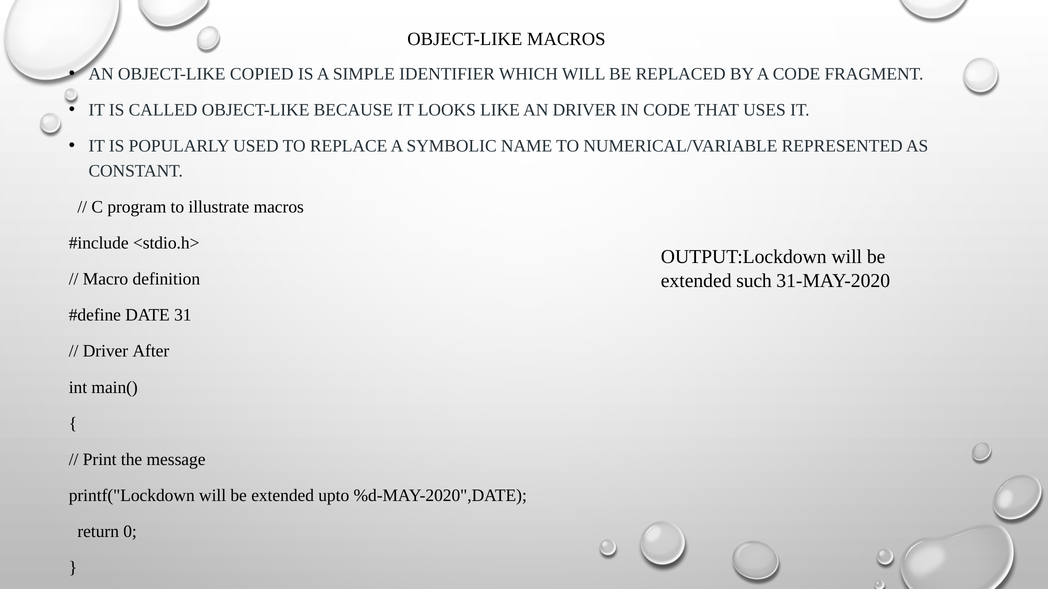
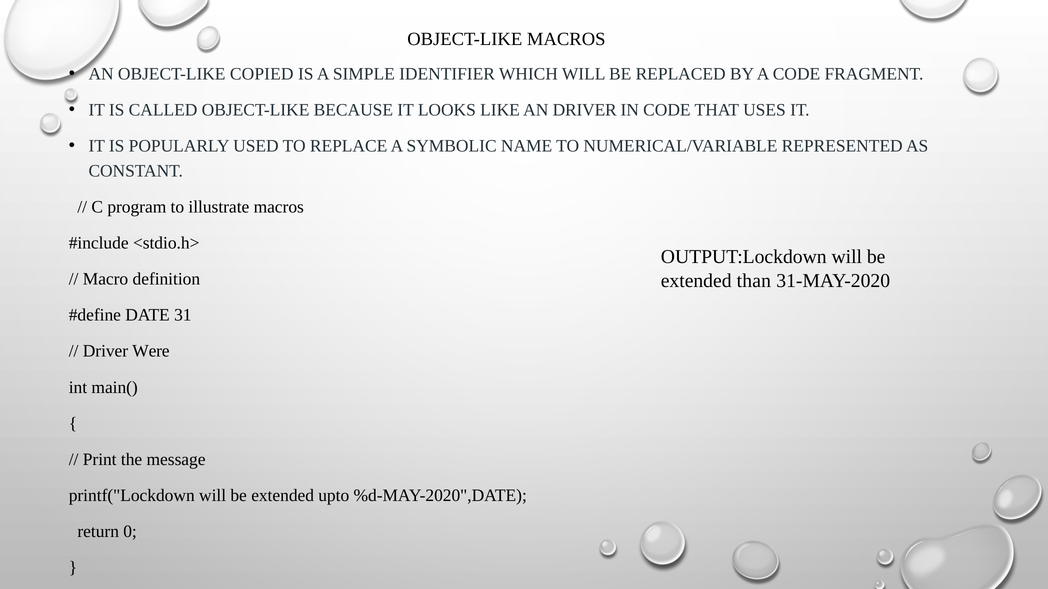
such: such -> than (754, 281)
After: After -> Were (151, 352)
